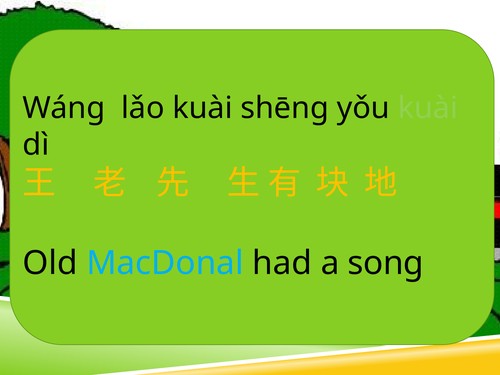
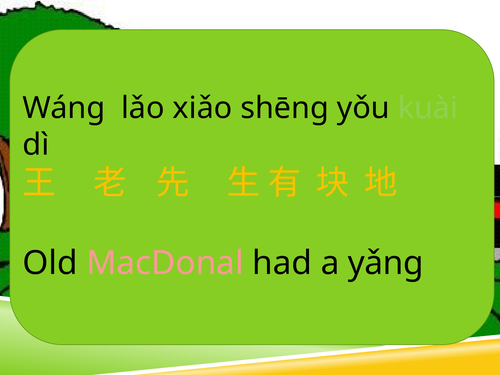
lǎo kuài: kuài -> xiǎo (202, 108)
MacDonal colour: light blue -> pink (165, 263)
song: song -> yǎng (386, 263)
